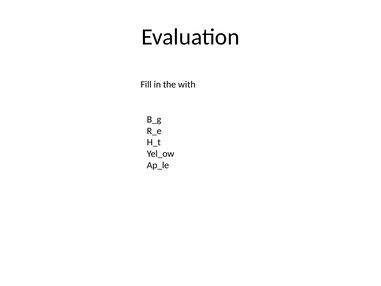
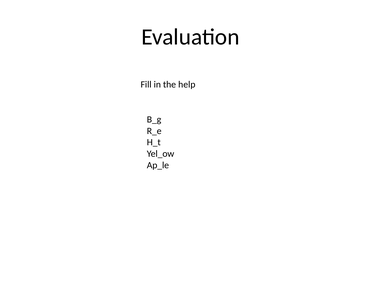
with: with -> help (187, 84)
